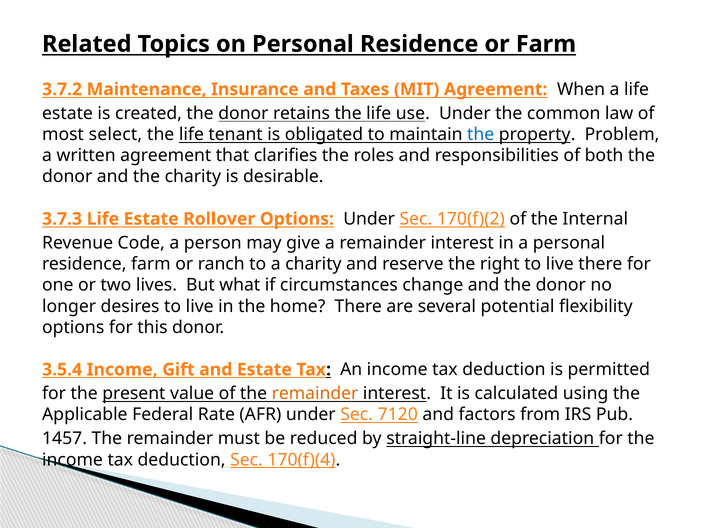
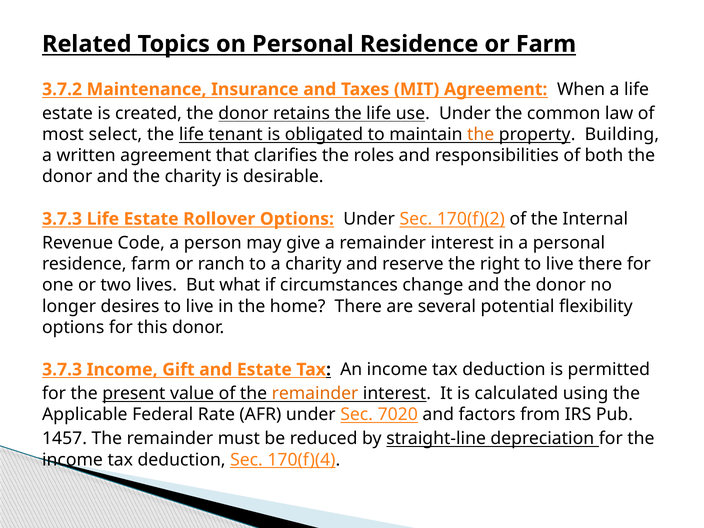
the colour: blue -> orange (481, 134)
Problem: Problem -> Building (622, 134)
3.5.4: 3.5.4 -> 3.7.3 (62, 370)
7120: 7120 -> 7020 (398, 415)
